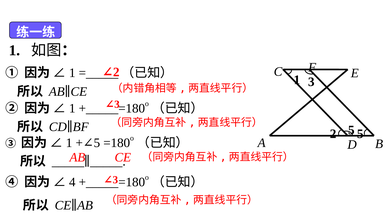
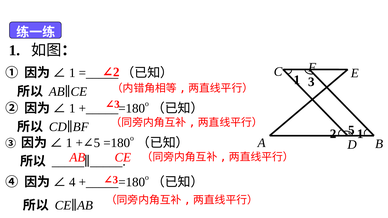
5 5: 5 -> 1 (360, 134)
